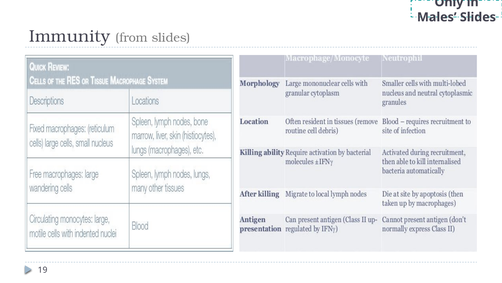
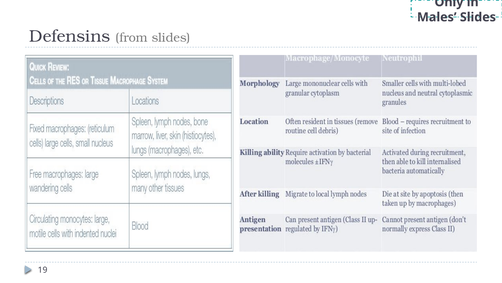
Immunity: Immunity -> Defensins (70, 36)
